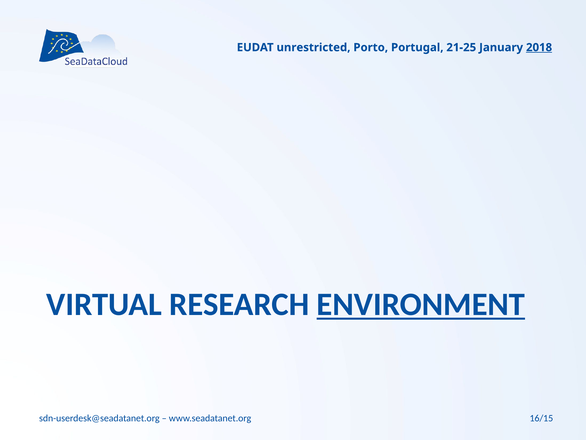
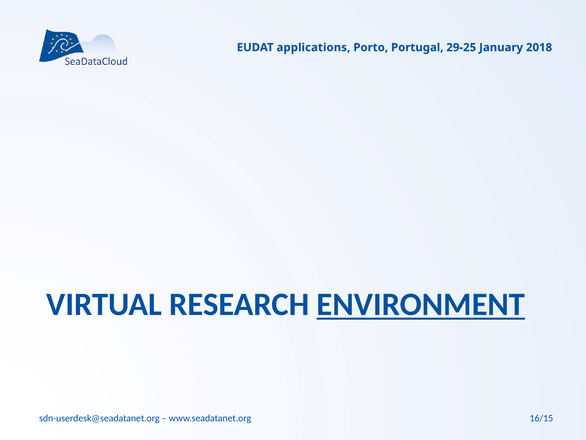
unrestricted: unrestricted -> applications (313, 47)
21-25: 21-25 -> 29-25 (461, 47)
2018 underline: present -> none (539, 47)
